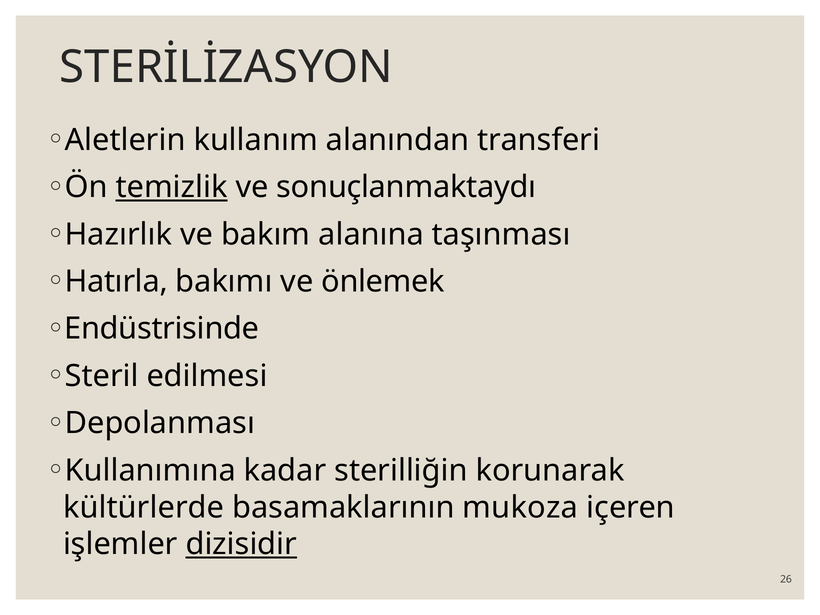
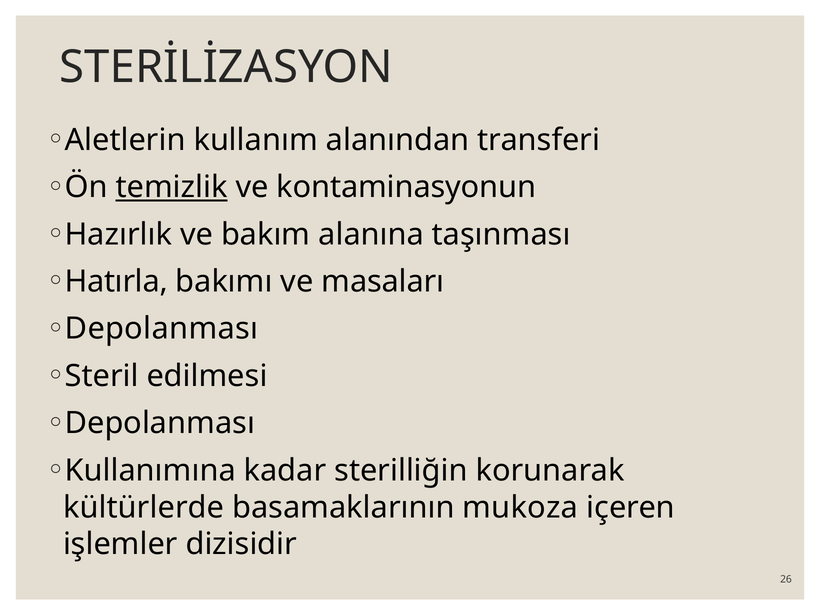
sonuçlanmaktaydı: sonuçlanmaktaydı -> kontaminasyonun (406, 187)
önlemek: önlemek -> masaları (383, 282)
Endüstrisinde: Endüstrisinde -> Depolanması (161, 329)
dizisidir underline: present -> none (241, 544)
